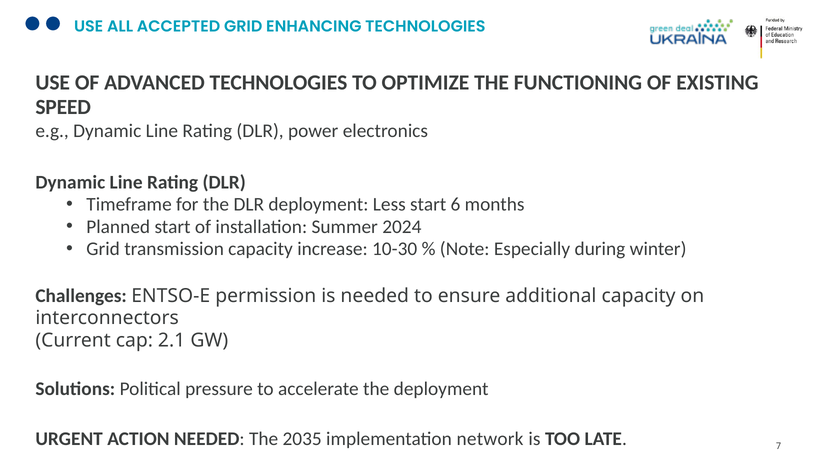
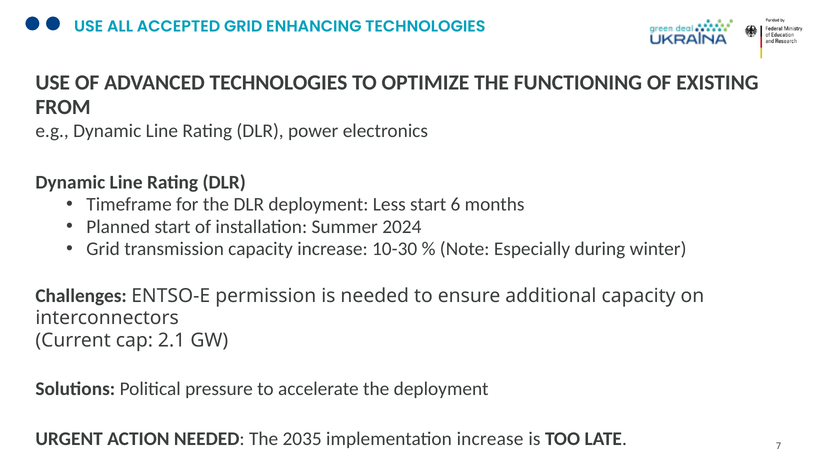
SPEED: SPEED -> FROM (63, 107)
implementation network: network -> increase (490, 439)
